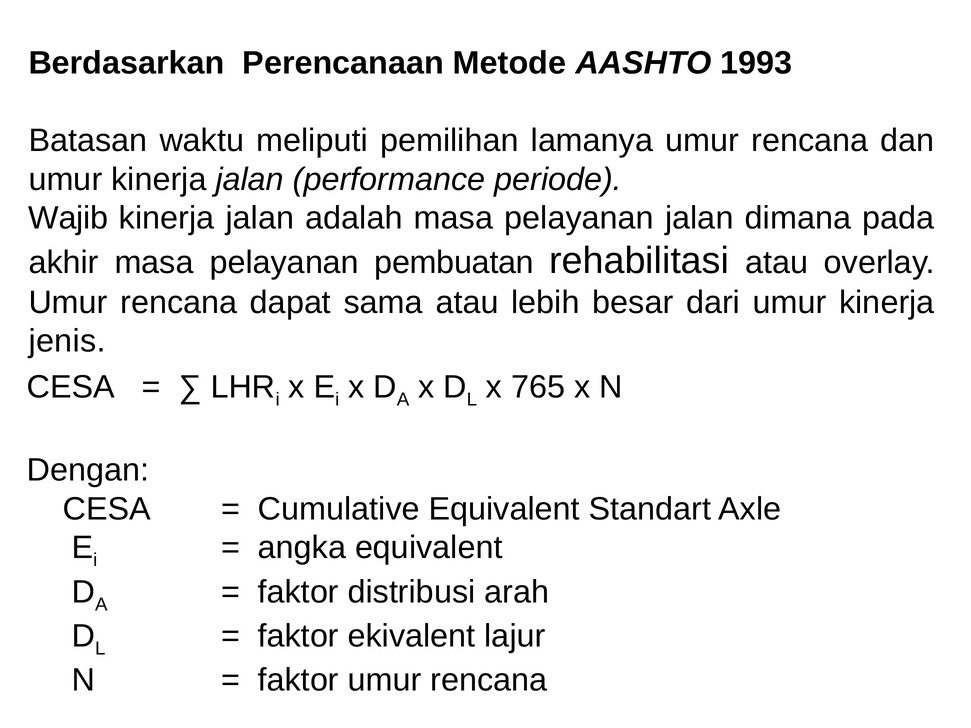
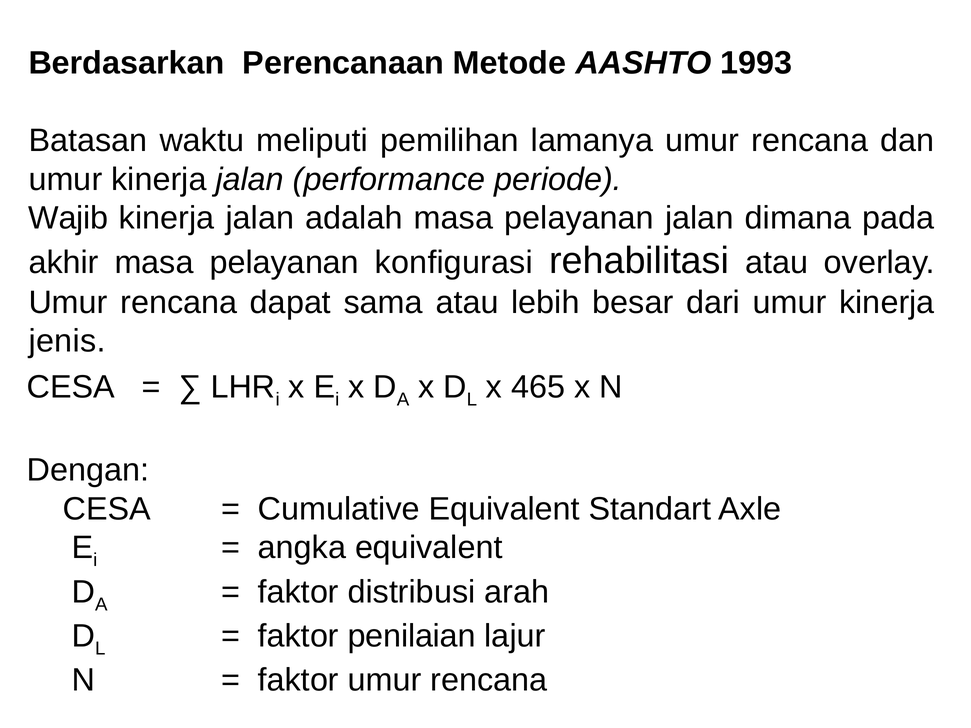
pembuatan: pembuatan -> konfigurasi (454, 263)
765: 765 -> 465 (538, 387)
ekivalent: ekivalent -> penilaian (412, 636)
